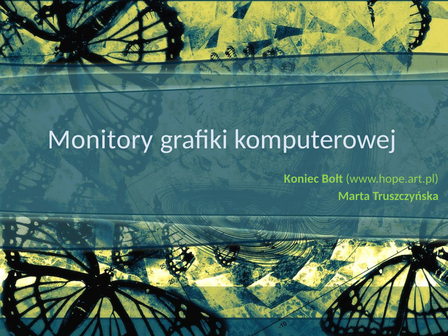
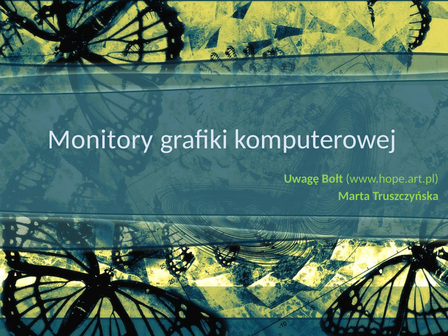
Koniec: Koniec -> Uwagę (301, 179)
